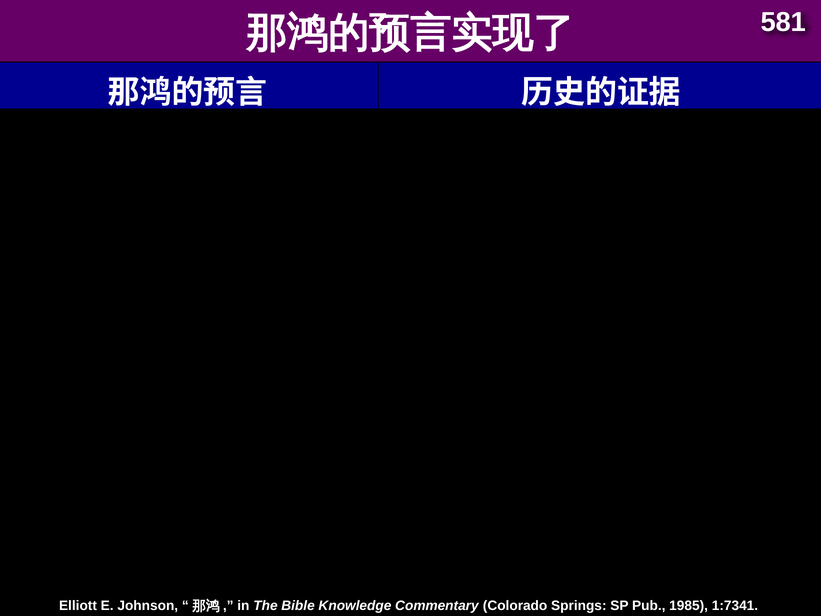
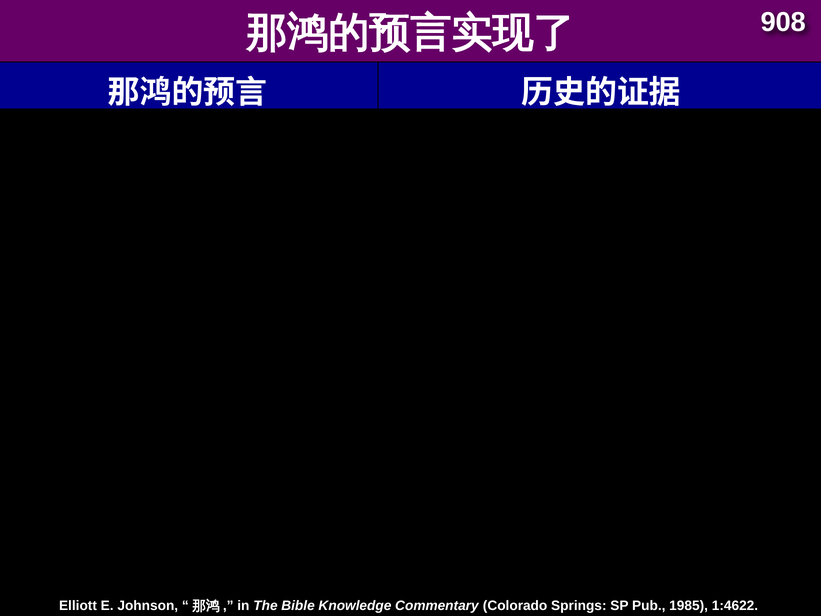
581: 581 -> 908 (783, 22)
1:7341: 1:7341 -> 1:4622 (735, 606)
